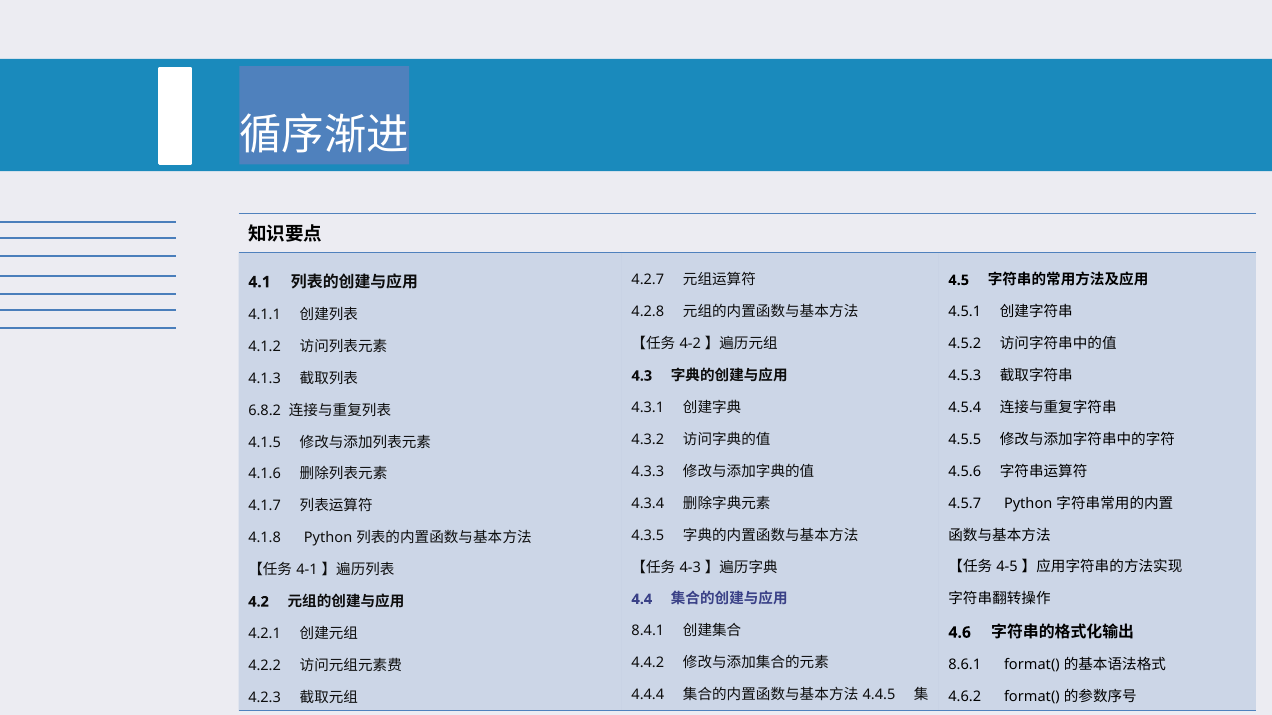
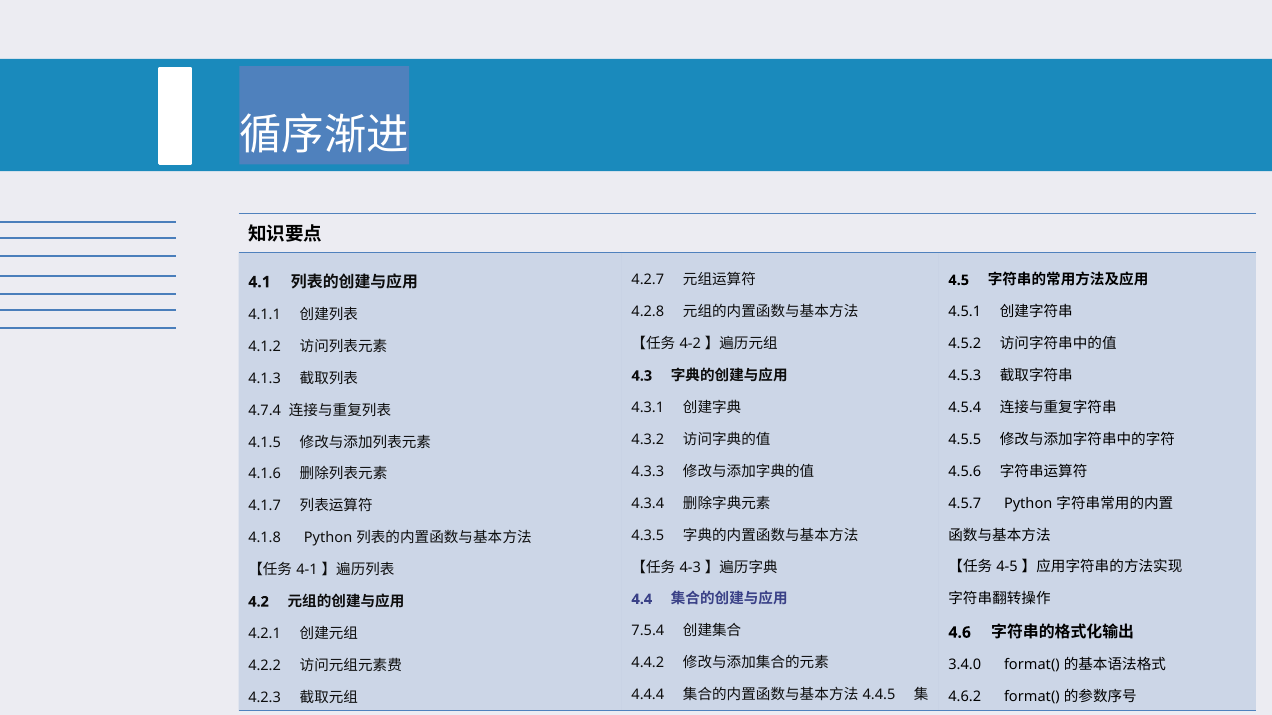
6.8.2: 6.8.2 -> 4.7.4 (265, 411)
8.4.1: 8.4.1 -> 7.5.4 (648, 631)
8.6.1: 8.6.1 -> 3.4.0 (965, 665)
